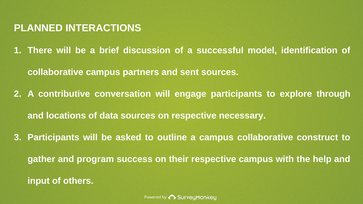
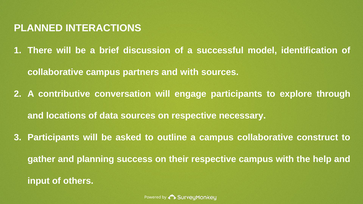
and sent: sent -> with (189, 72)
program: program -> planning (95, 159)
